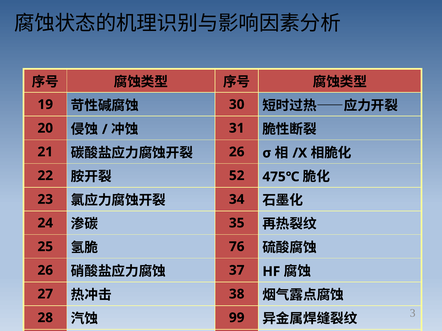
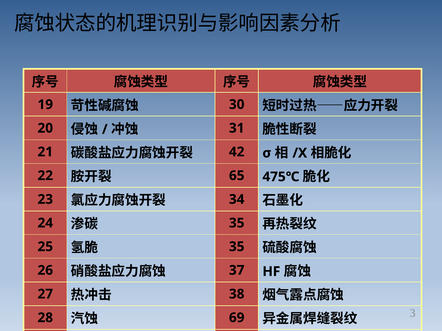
26: 26 -> 42 (237, 152)
52: 52 -> 65 (237, 176)
76: 76 -> 35 (237, 247)
99: 99 -> 69 (237, 318)
